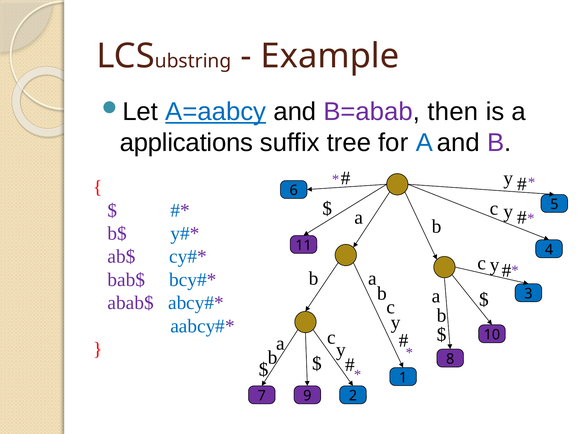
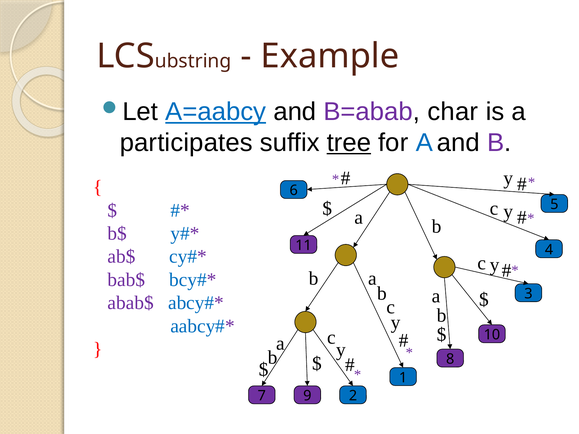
then: then -> char (453, 112)
applications: applications -> participates (186, 143)
tree underline: none -> present (349, 143)
